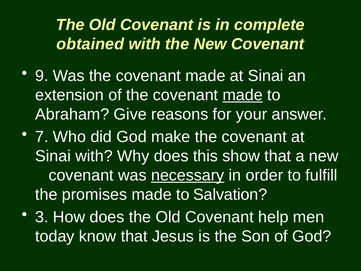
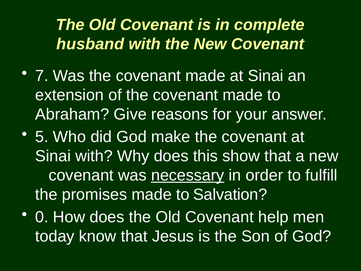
obtained: obtained -> husband (90, 44)
9: 9 -> 7 (42, 76)
made underline: present -> none (243, 95)
7: 7 -> 5 (42, 137)
3: 3 -> 0 (42, 217)
